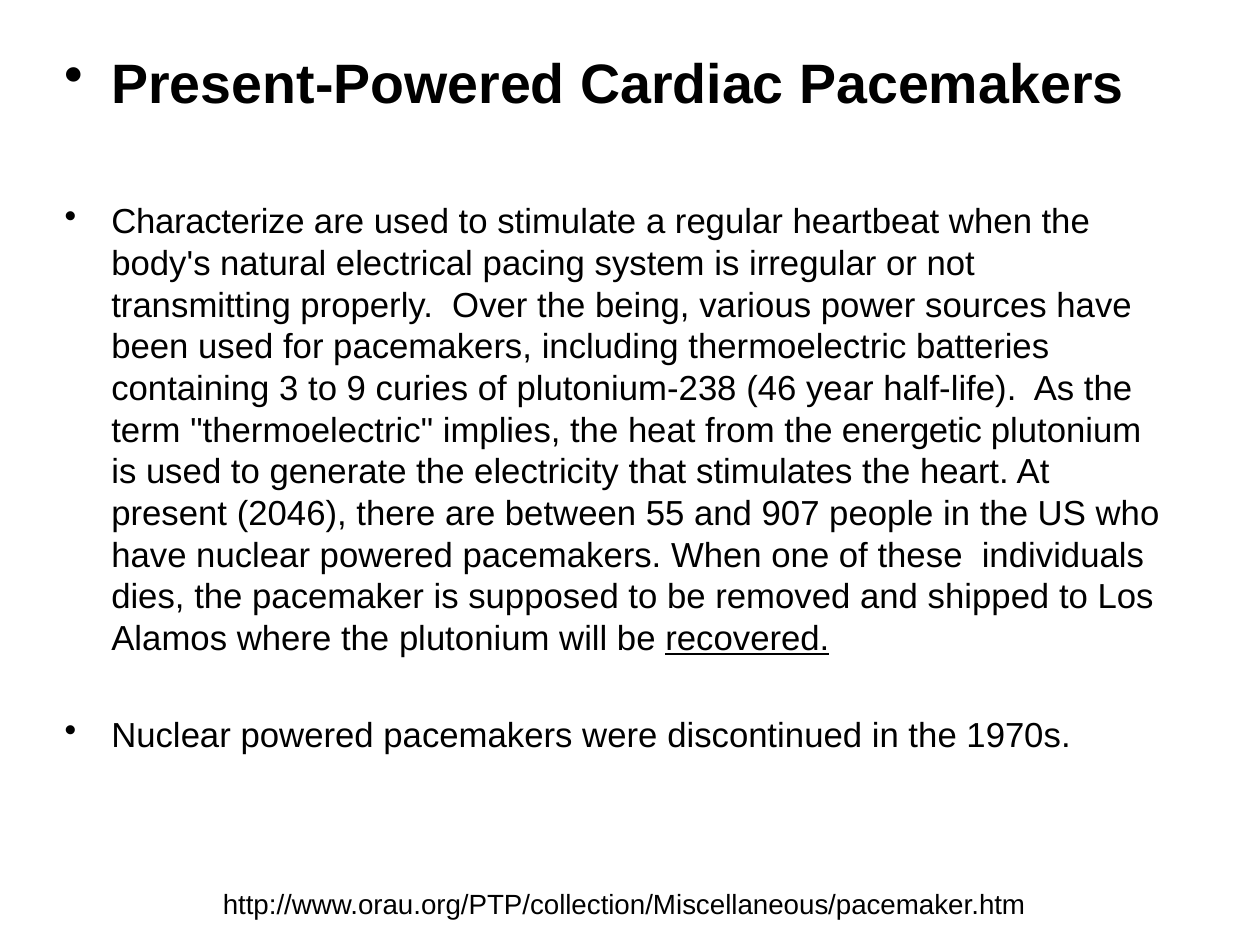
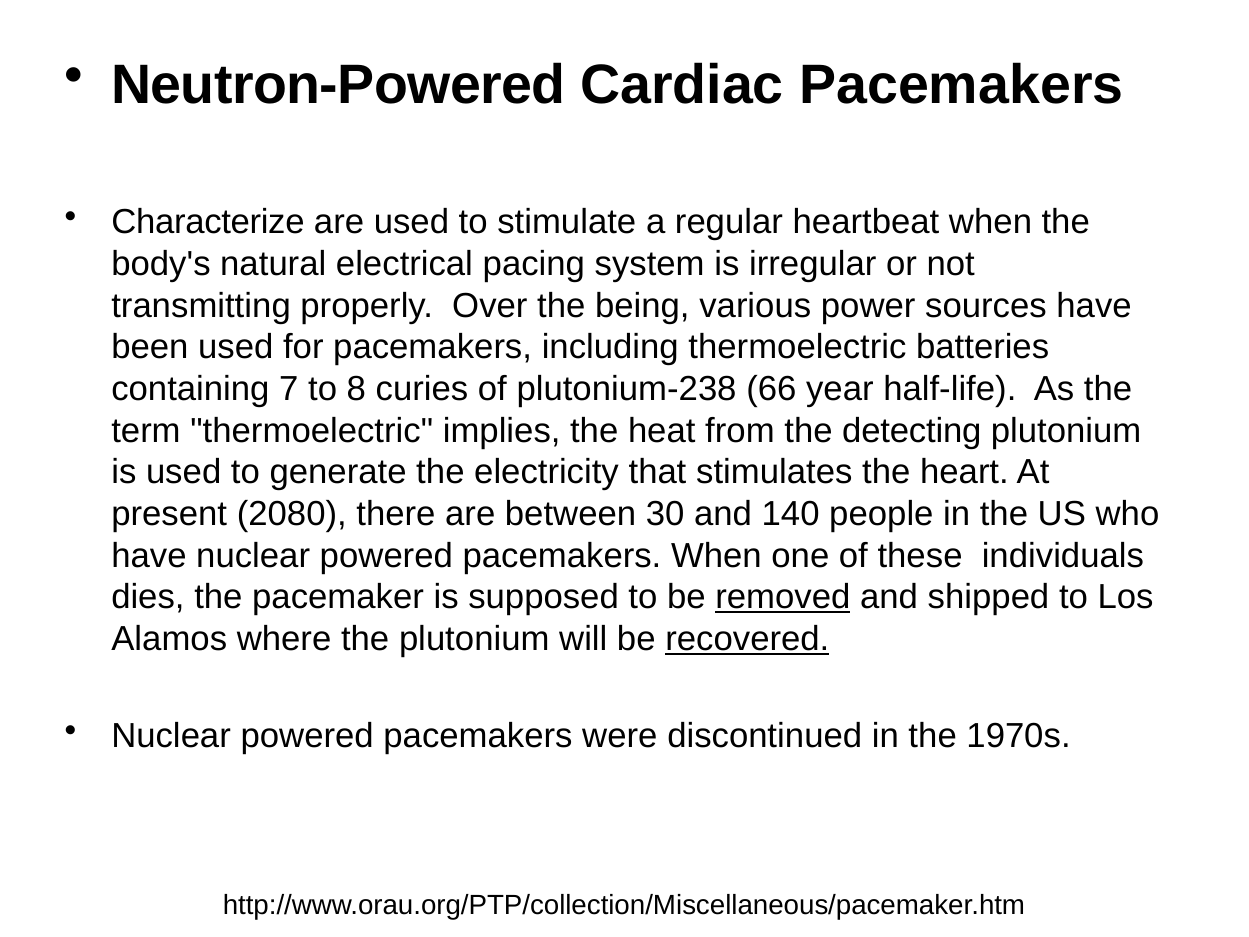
Present-Powered: Present-Powered -> Neutron-Powered (338, 85)
3: 3 -> 7 (289, 389)
9: 9 -> 8 (356, 389)
46: 46 -> 66 (771, 389)
energetic: energetic -> detecting (912, 431)
2046: 2046 -> 2080 (292, 514)
55: 55 -> 30 (665, 514)
907: 907 -> 140 (791, 514)
removed underline: none -> present (783, 597)
